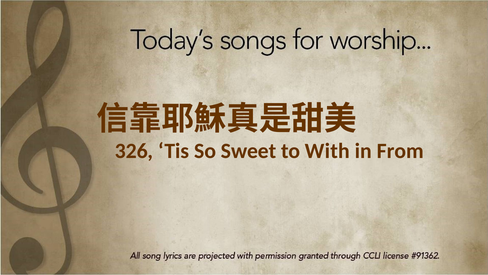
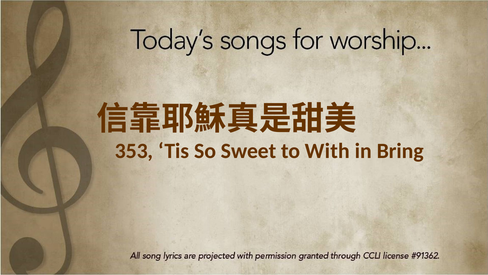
326: 326 -> 353 (134, 151)
From: From -> Bring (400, 151)
